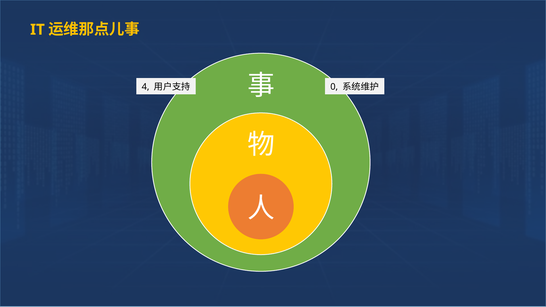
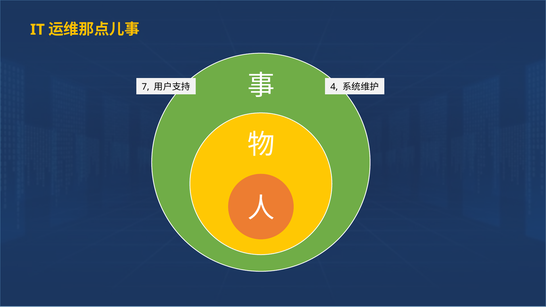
4: 4 -> 7 (146, 87)
0: 0 -> 4 (334, 87)
